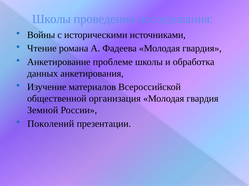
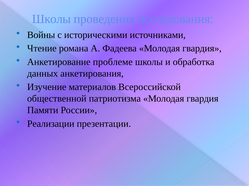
организация: организация -> патриотизма (115, 99)
Земной: Земной -> Памяти (43, 111)
Поколений: Поколений -> Реализации (51, 124)
